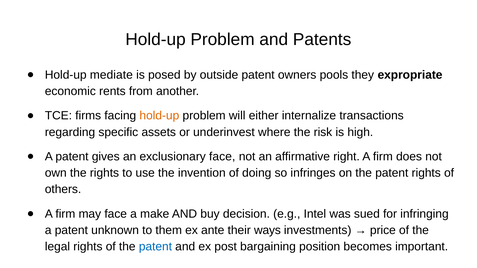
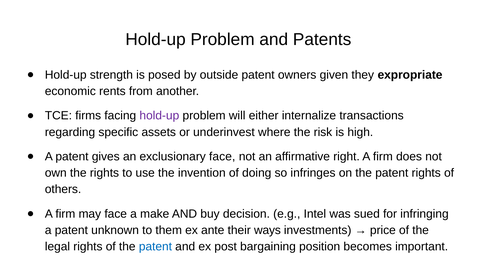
mediate: mediate -> strength (111, 75)
pools: pools -> given (334, 75)
hold-up colour: orange -> purple (159, 116)
